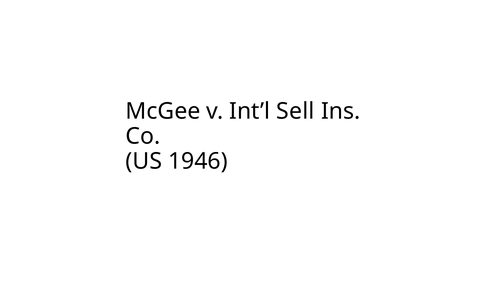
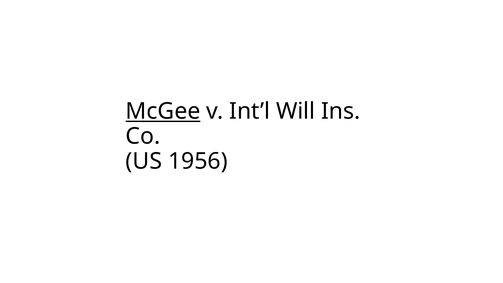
McGee underline: none -> present (163, 111)
Sell: Sell -> Will (296, 111)
1946: 1946 -> 1956 (198, 161)
